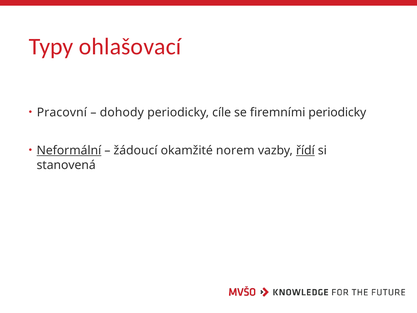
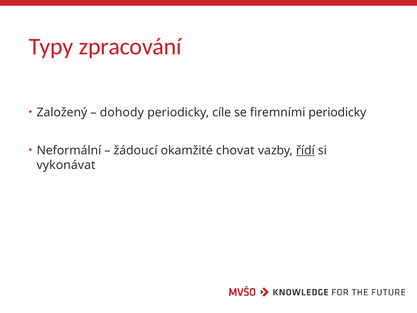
ohlašovací: ohlašovací -> zpracování (130, 47)
Pracovní: Pracovní -> Založený (62, 112)
Neformální underline: present -> none (69, 150)
norem: norem -> chovat (235, 150)
stanovená: stanovená -> vykonávat (66, 165)
